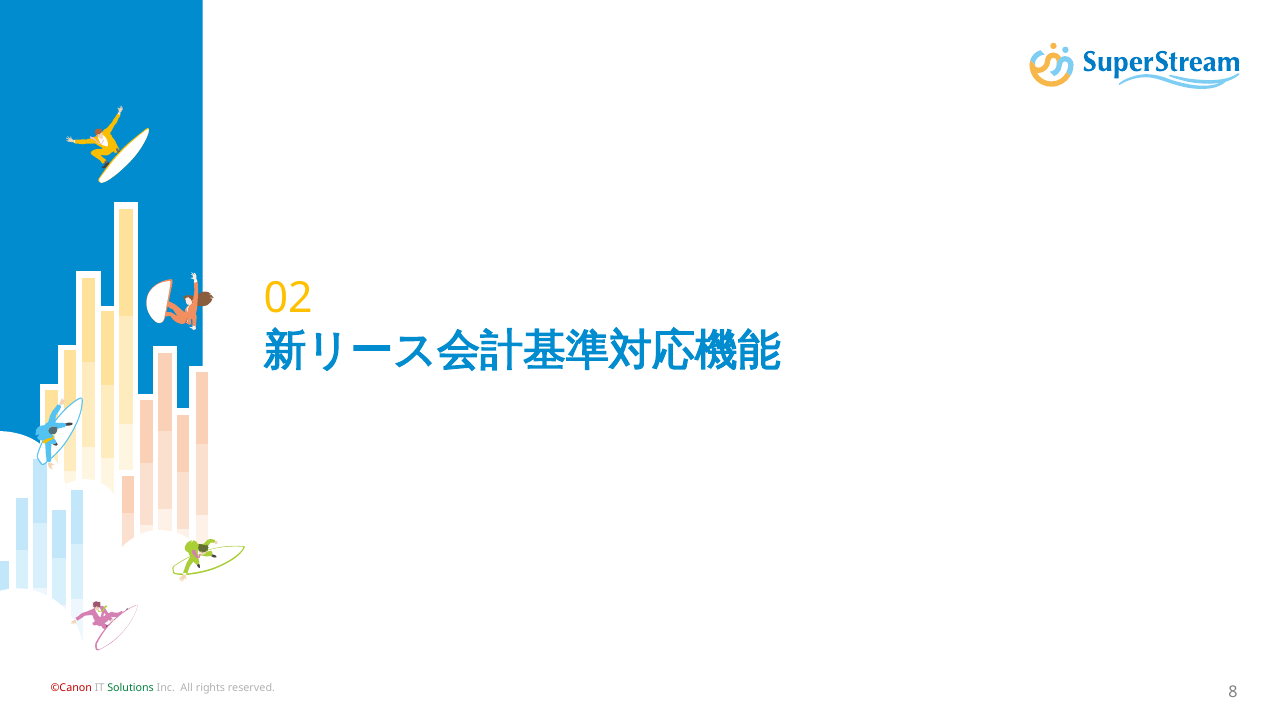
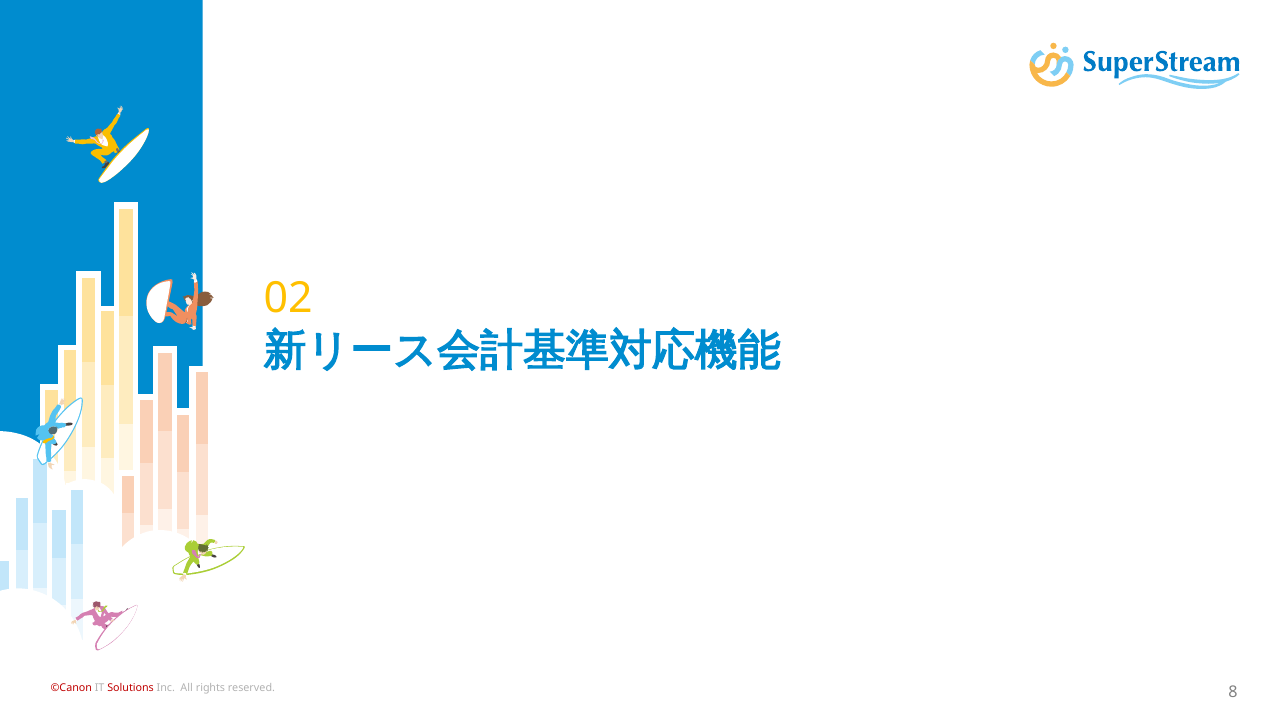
Solutions colour: green -> red (131, 688)
